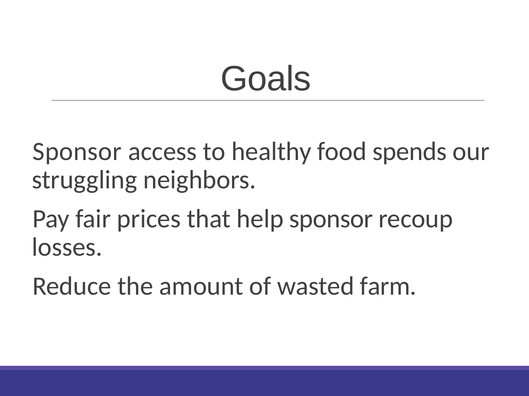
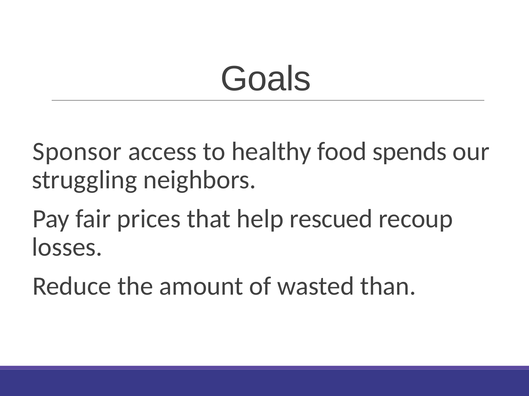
help sponsor: sponsor -> rescued (331, 219)
farm: farm -> than (388, 287)
